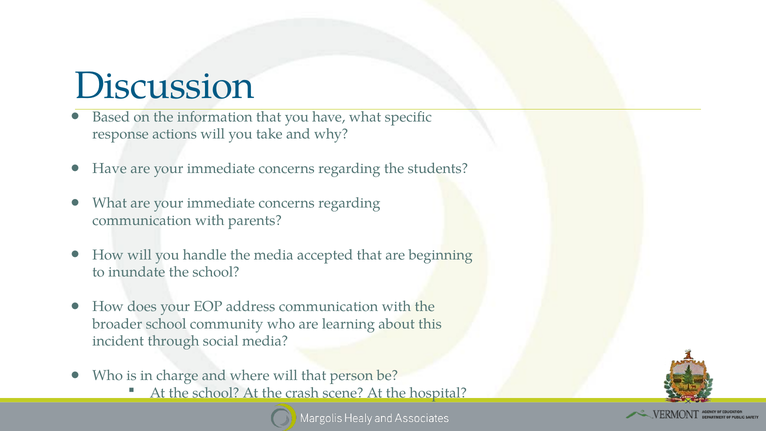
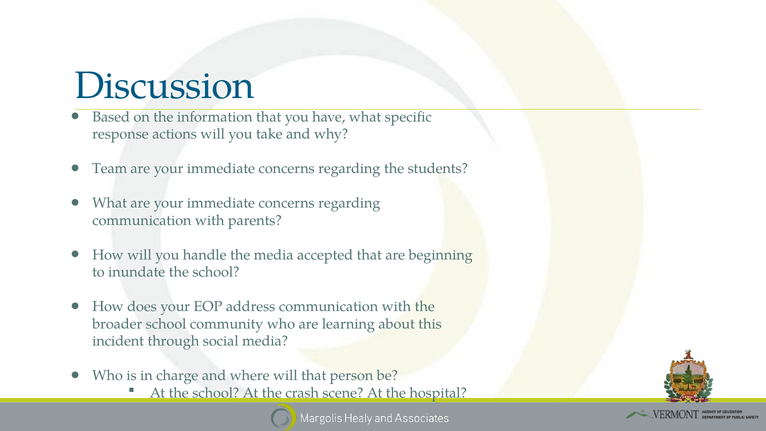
Have: Have -> Team (110, 169)
